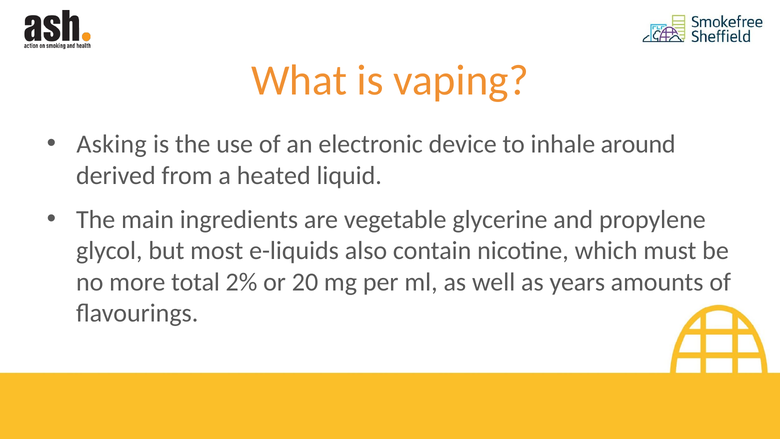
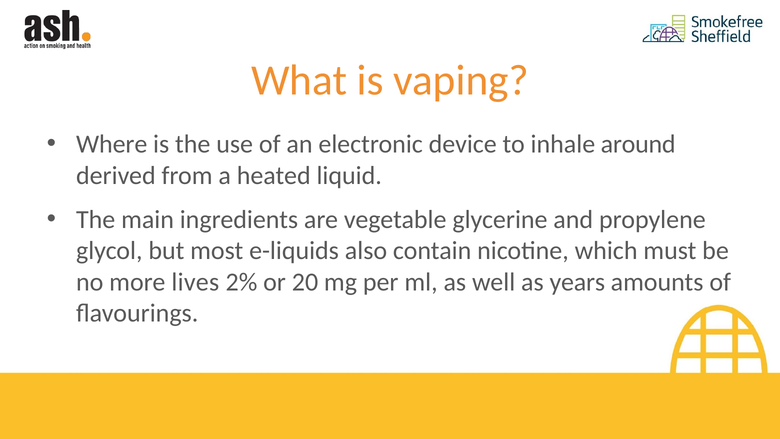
Asking: Asking -> Where (112, 144)
total: total -> lives (195, 282)
